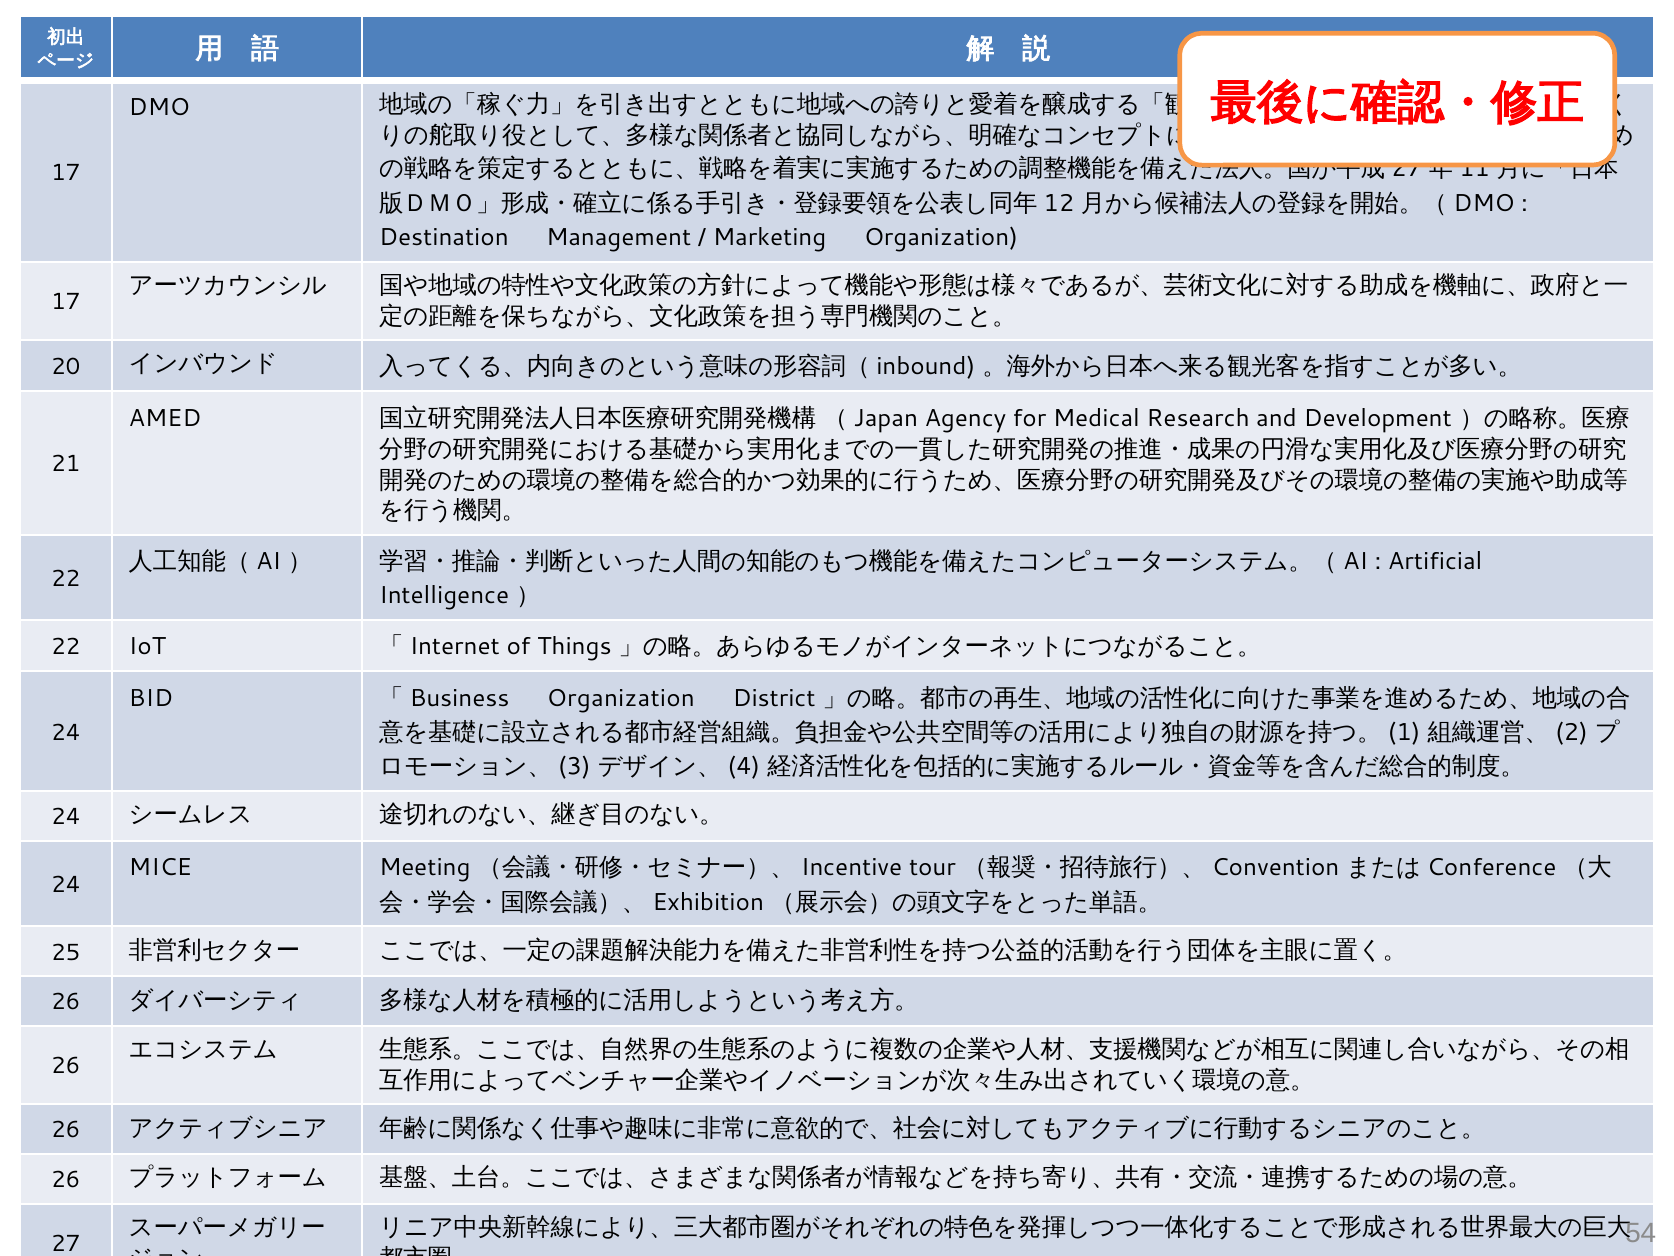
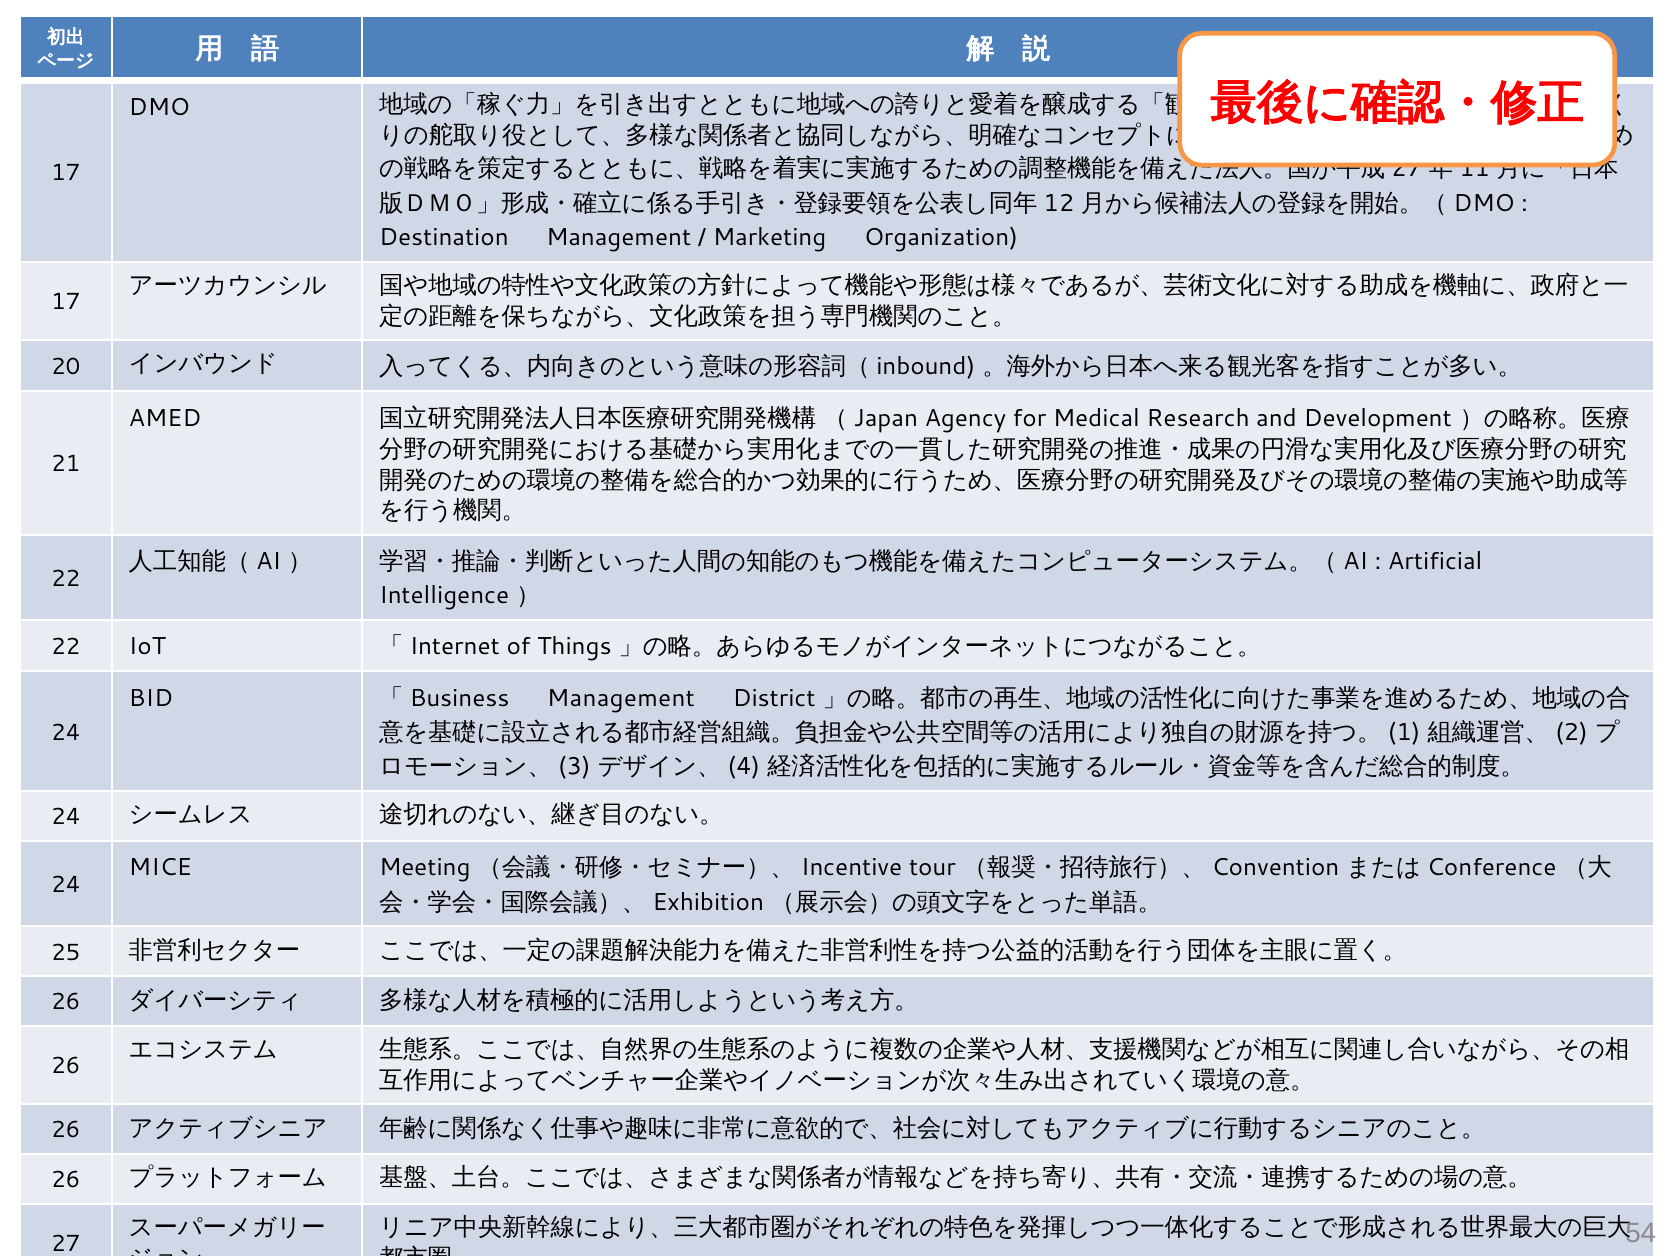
「Business Organization: Organization -> Management (621, 698)
